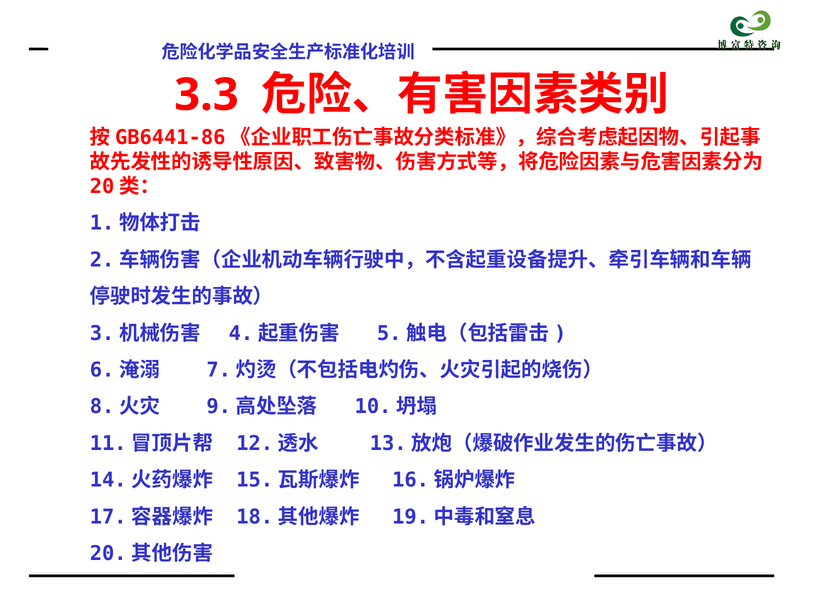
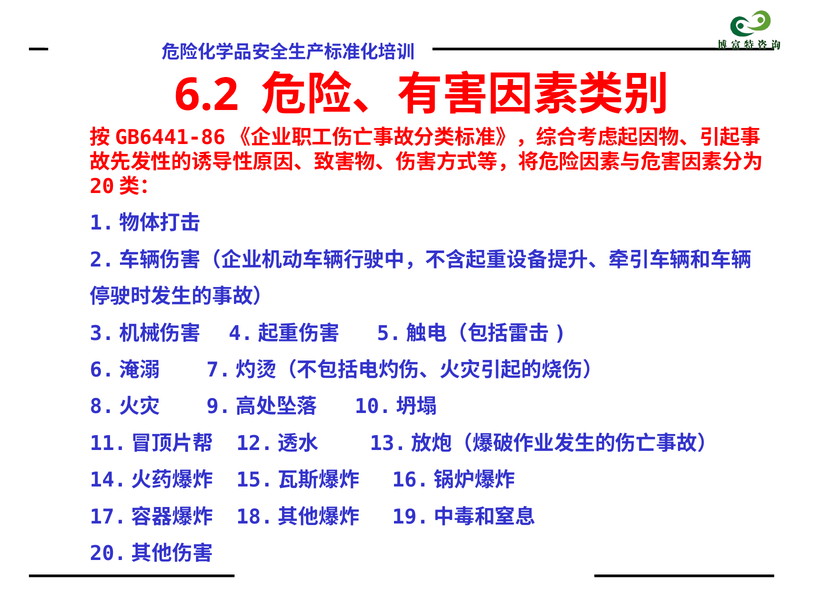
3.3: 3.3 -> 6.2 (206, 95)
